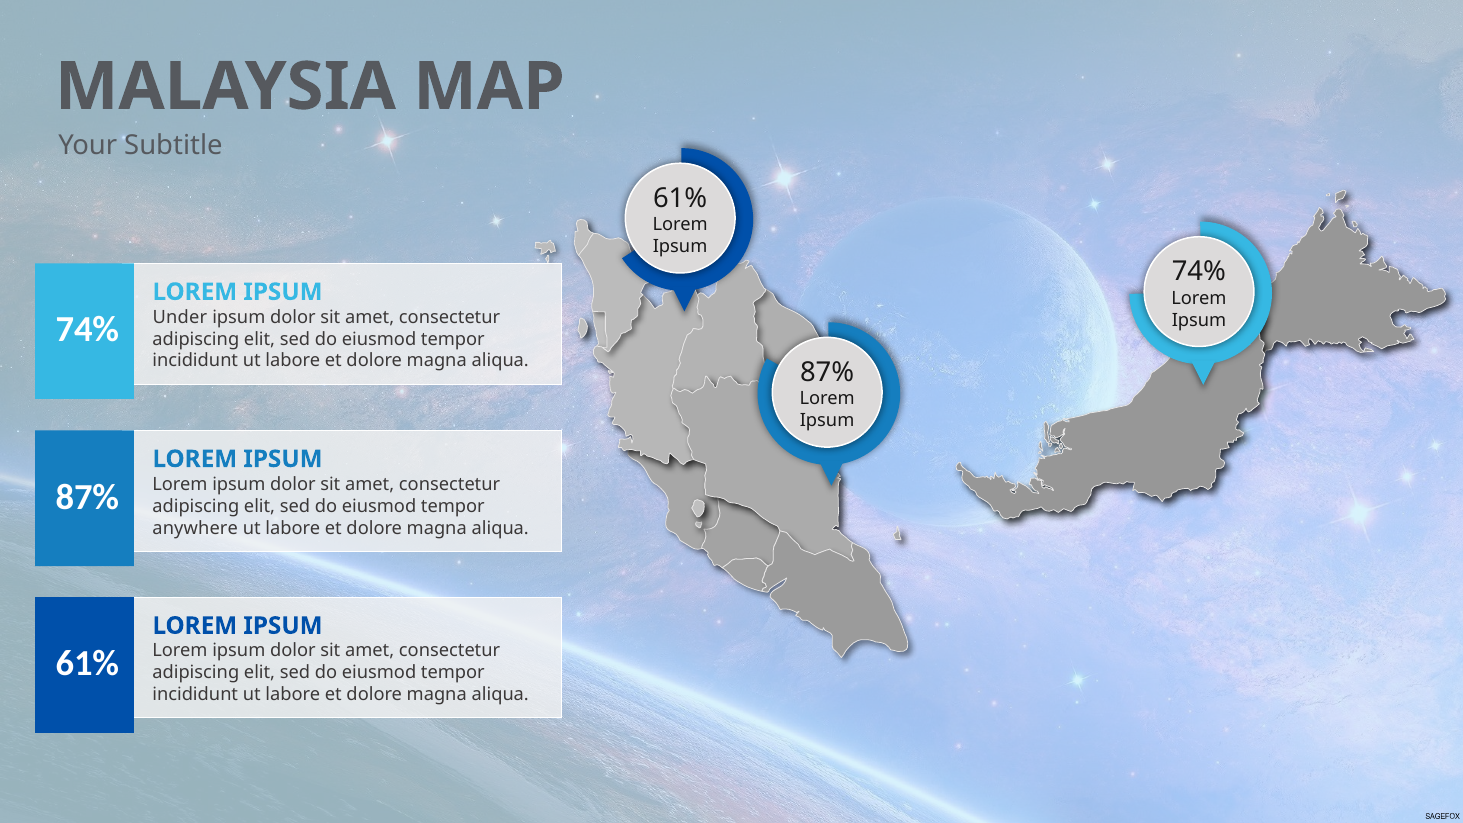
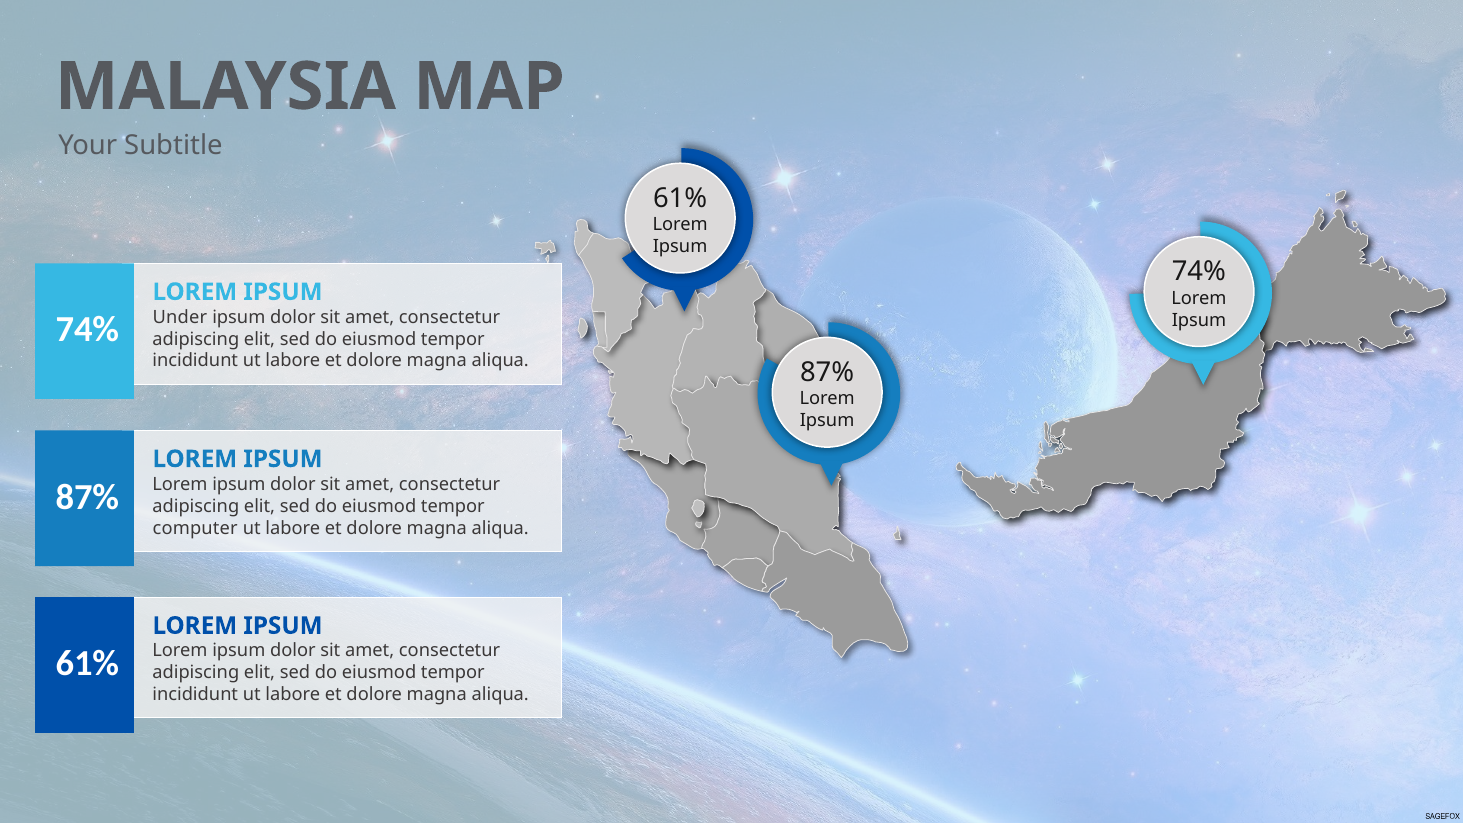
anywhere: anywhere -> computer (195, 528)
